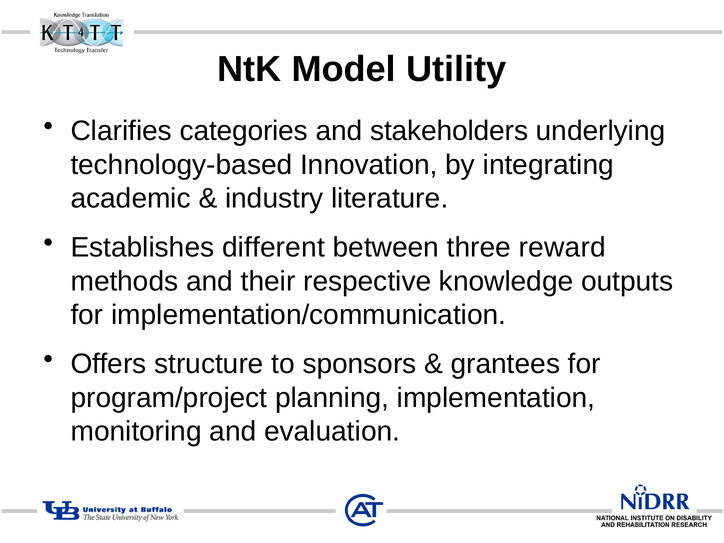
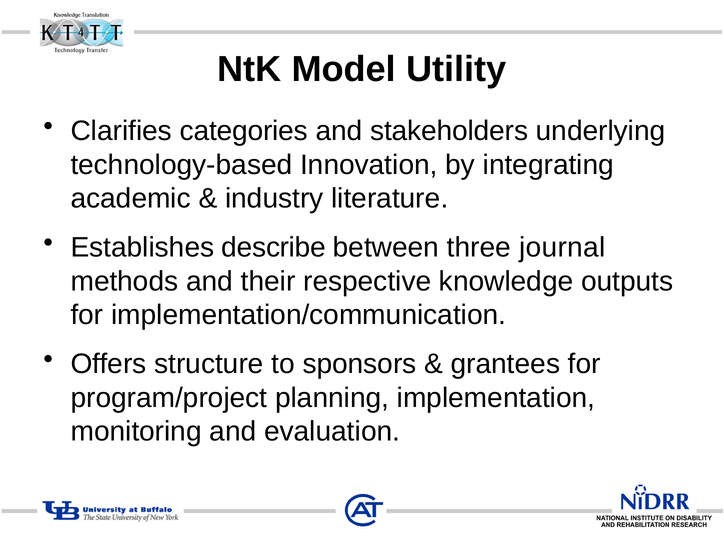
different: different -> describe (274, 248)
reward: reward -> journal (562, 248)
